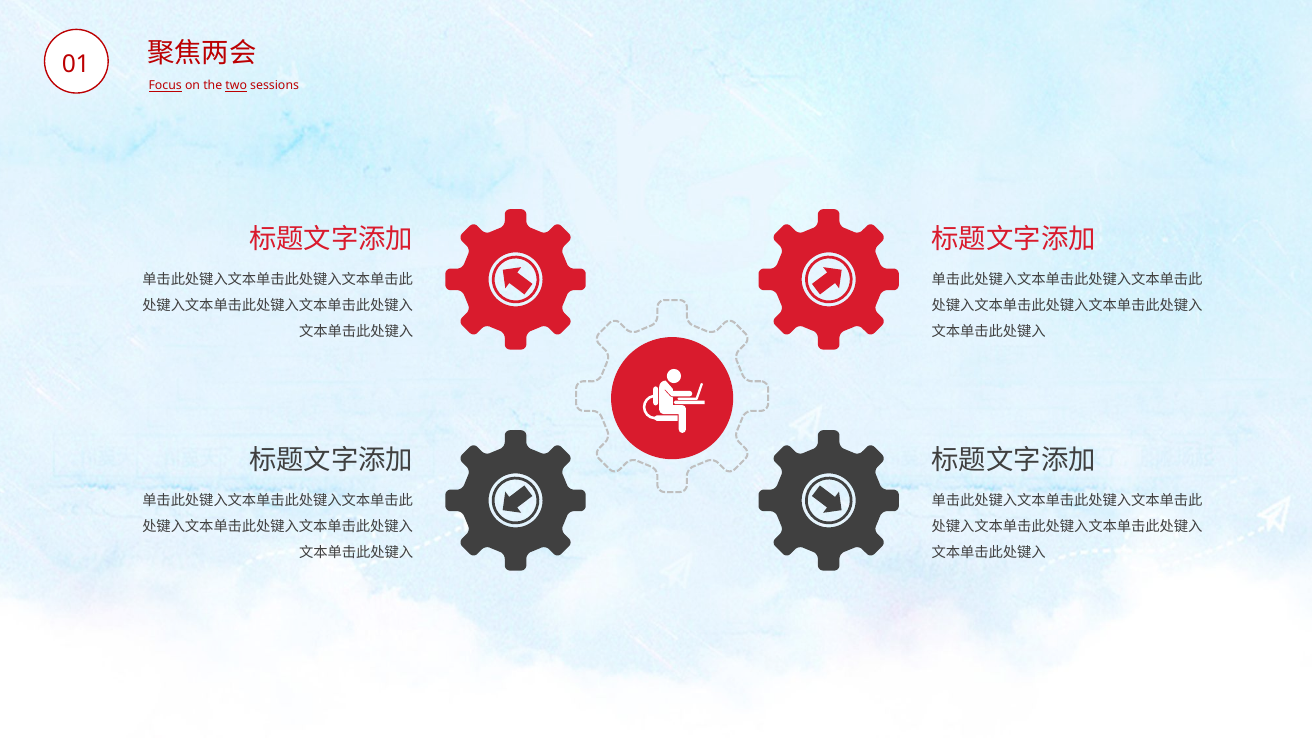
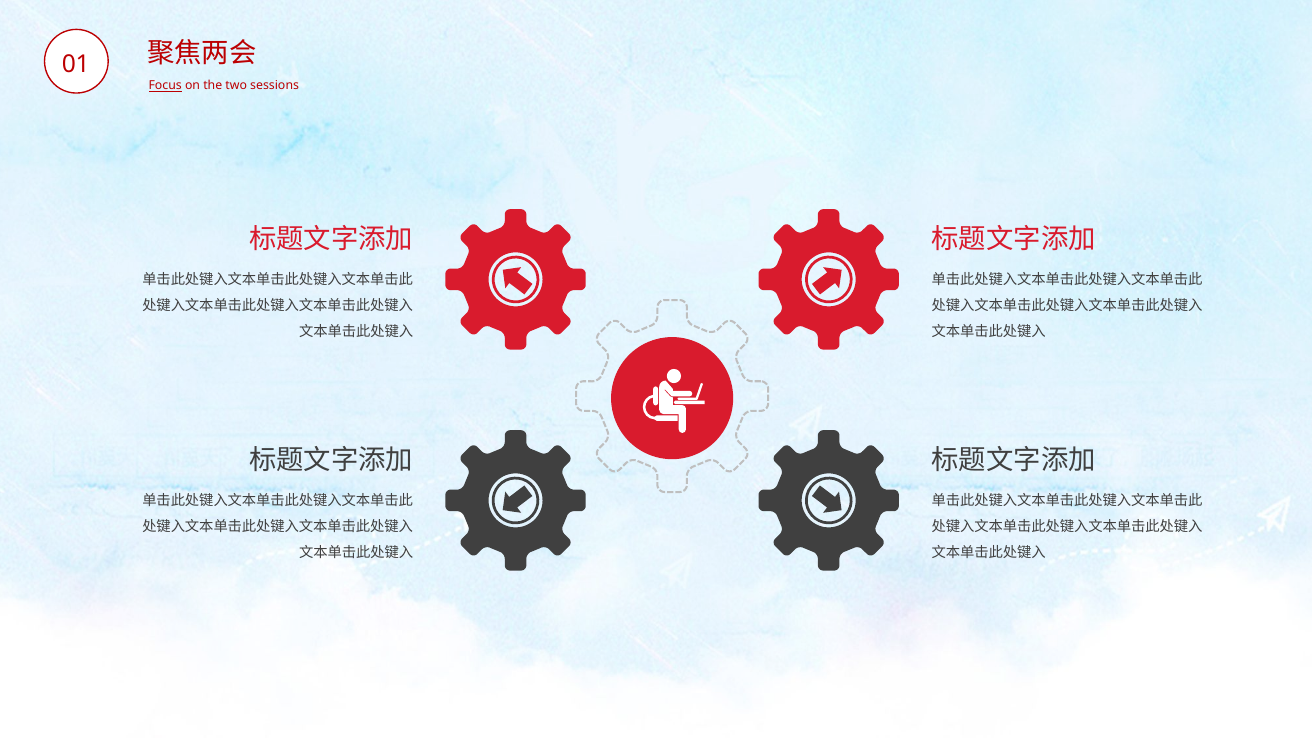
two underline: present -> none (236, 86)
